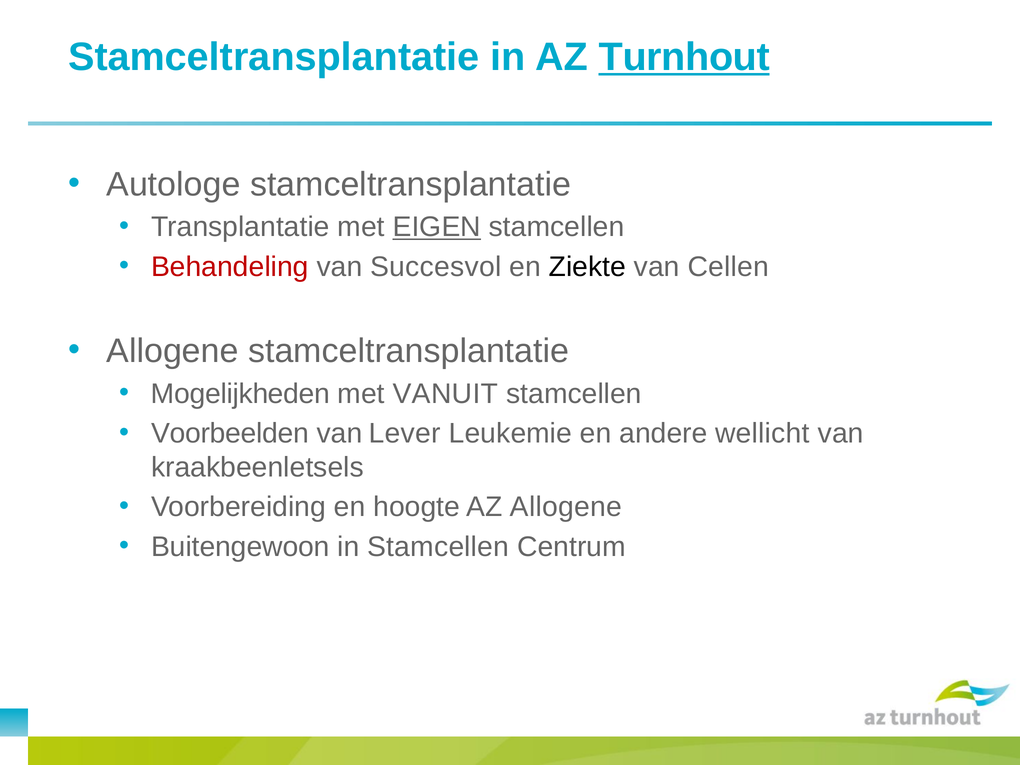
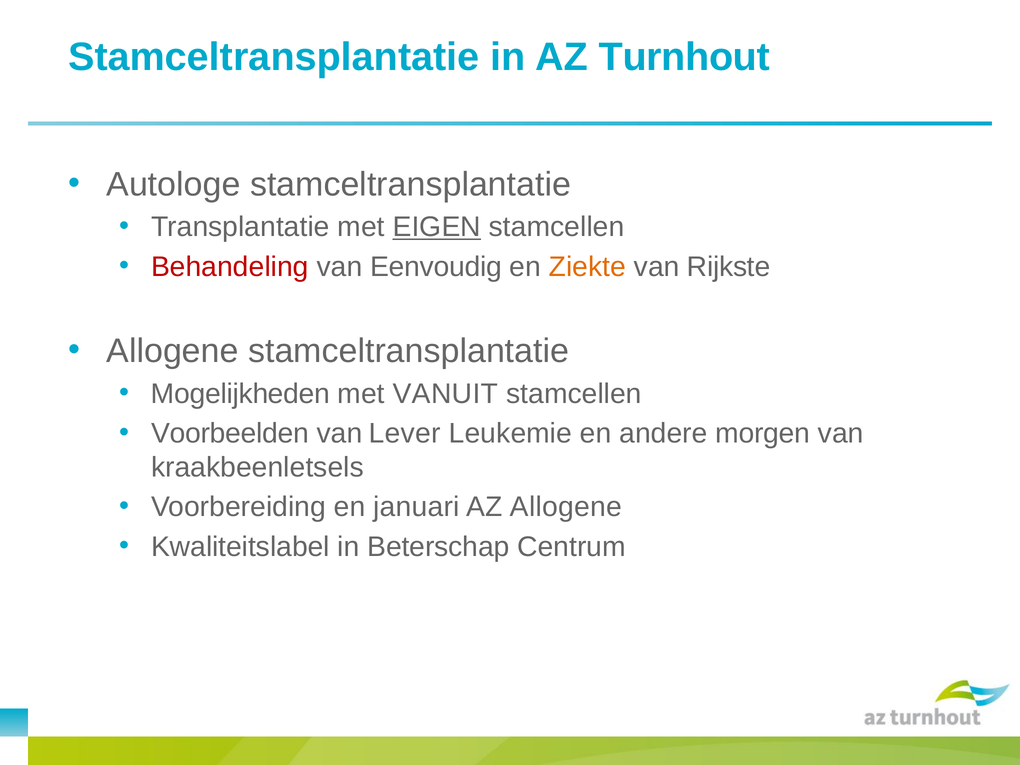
Turnhout underline: present -> none (684, 57)
Succesvol: Succesvol -> Eenvoudig (436, 267)
Ziekte colour: black -> orange (587, 267)
Cellen: Cellen -> Rijkste (729, 267)
wellicht: wellicht -> morgen (763, 433)
hoogte: hoogte -> januari (417, 507)
Buitengewoon: Buitengewoon -> Kwaliteitslabel (240, 547)
in Stamcellen: Stamcellen -> Beterschap (438, 547)
